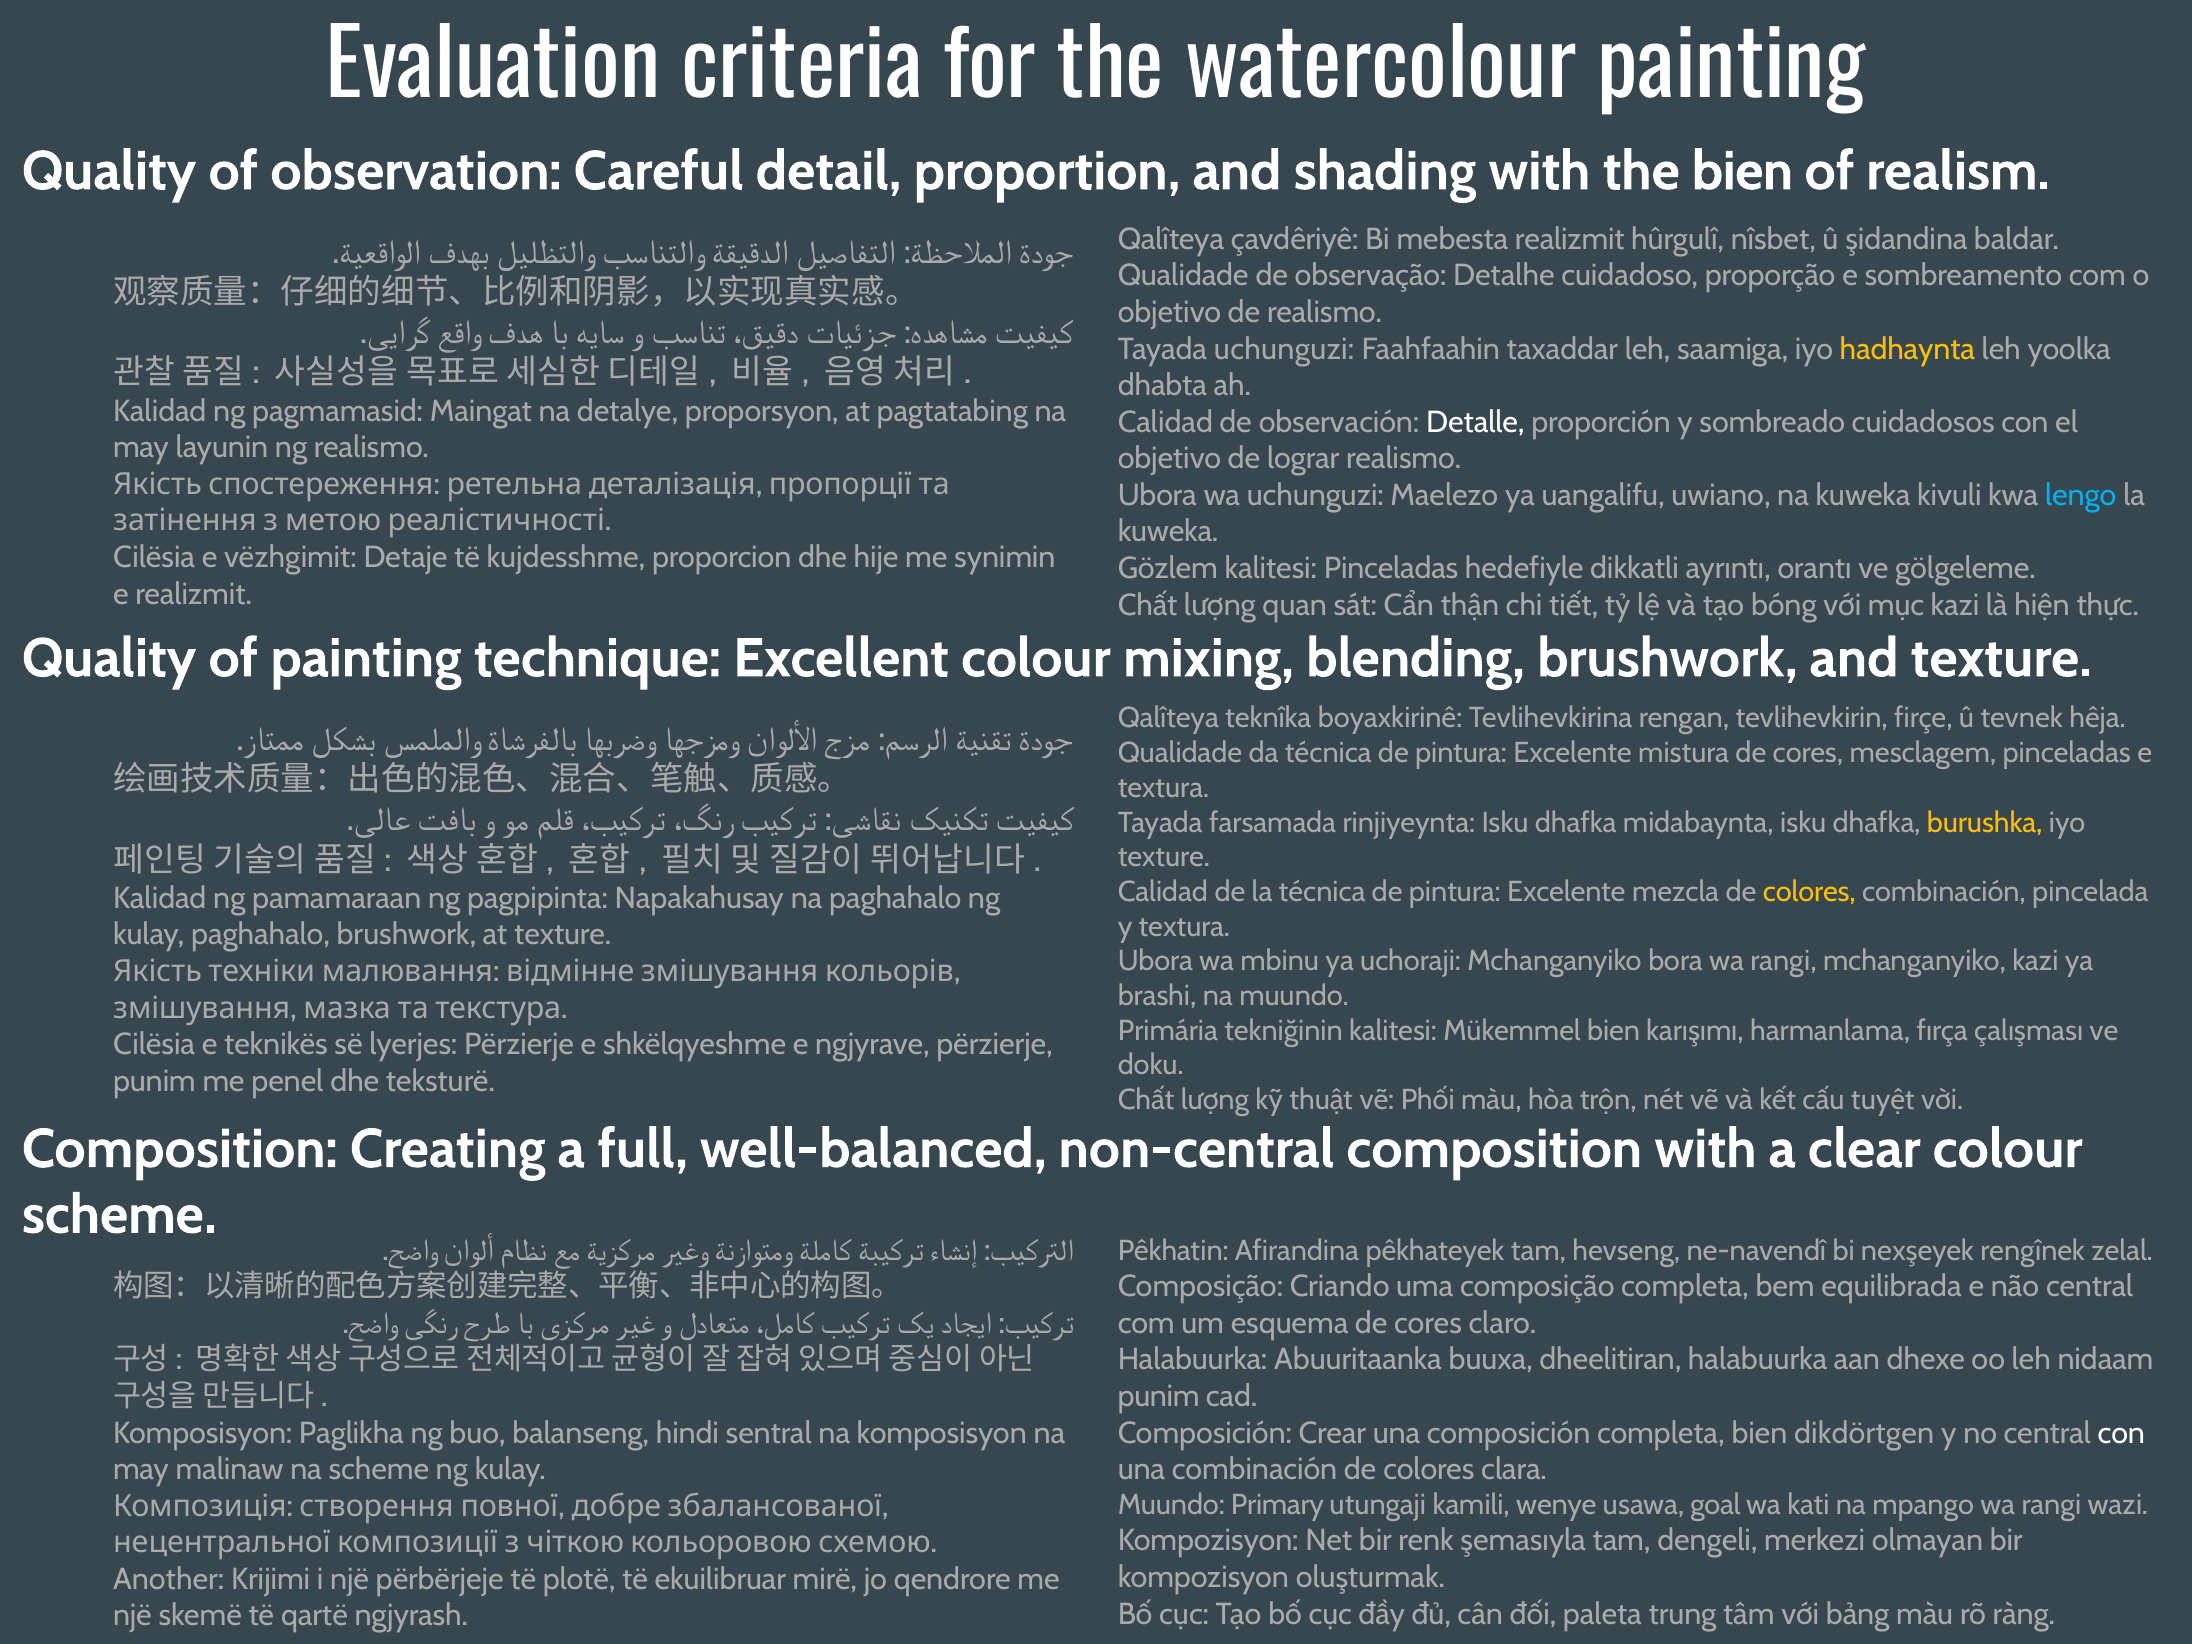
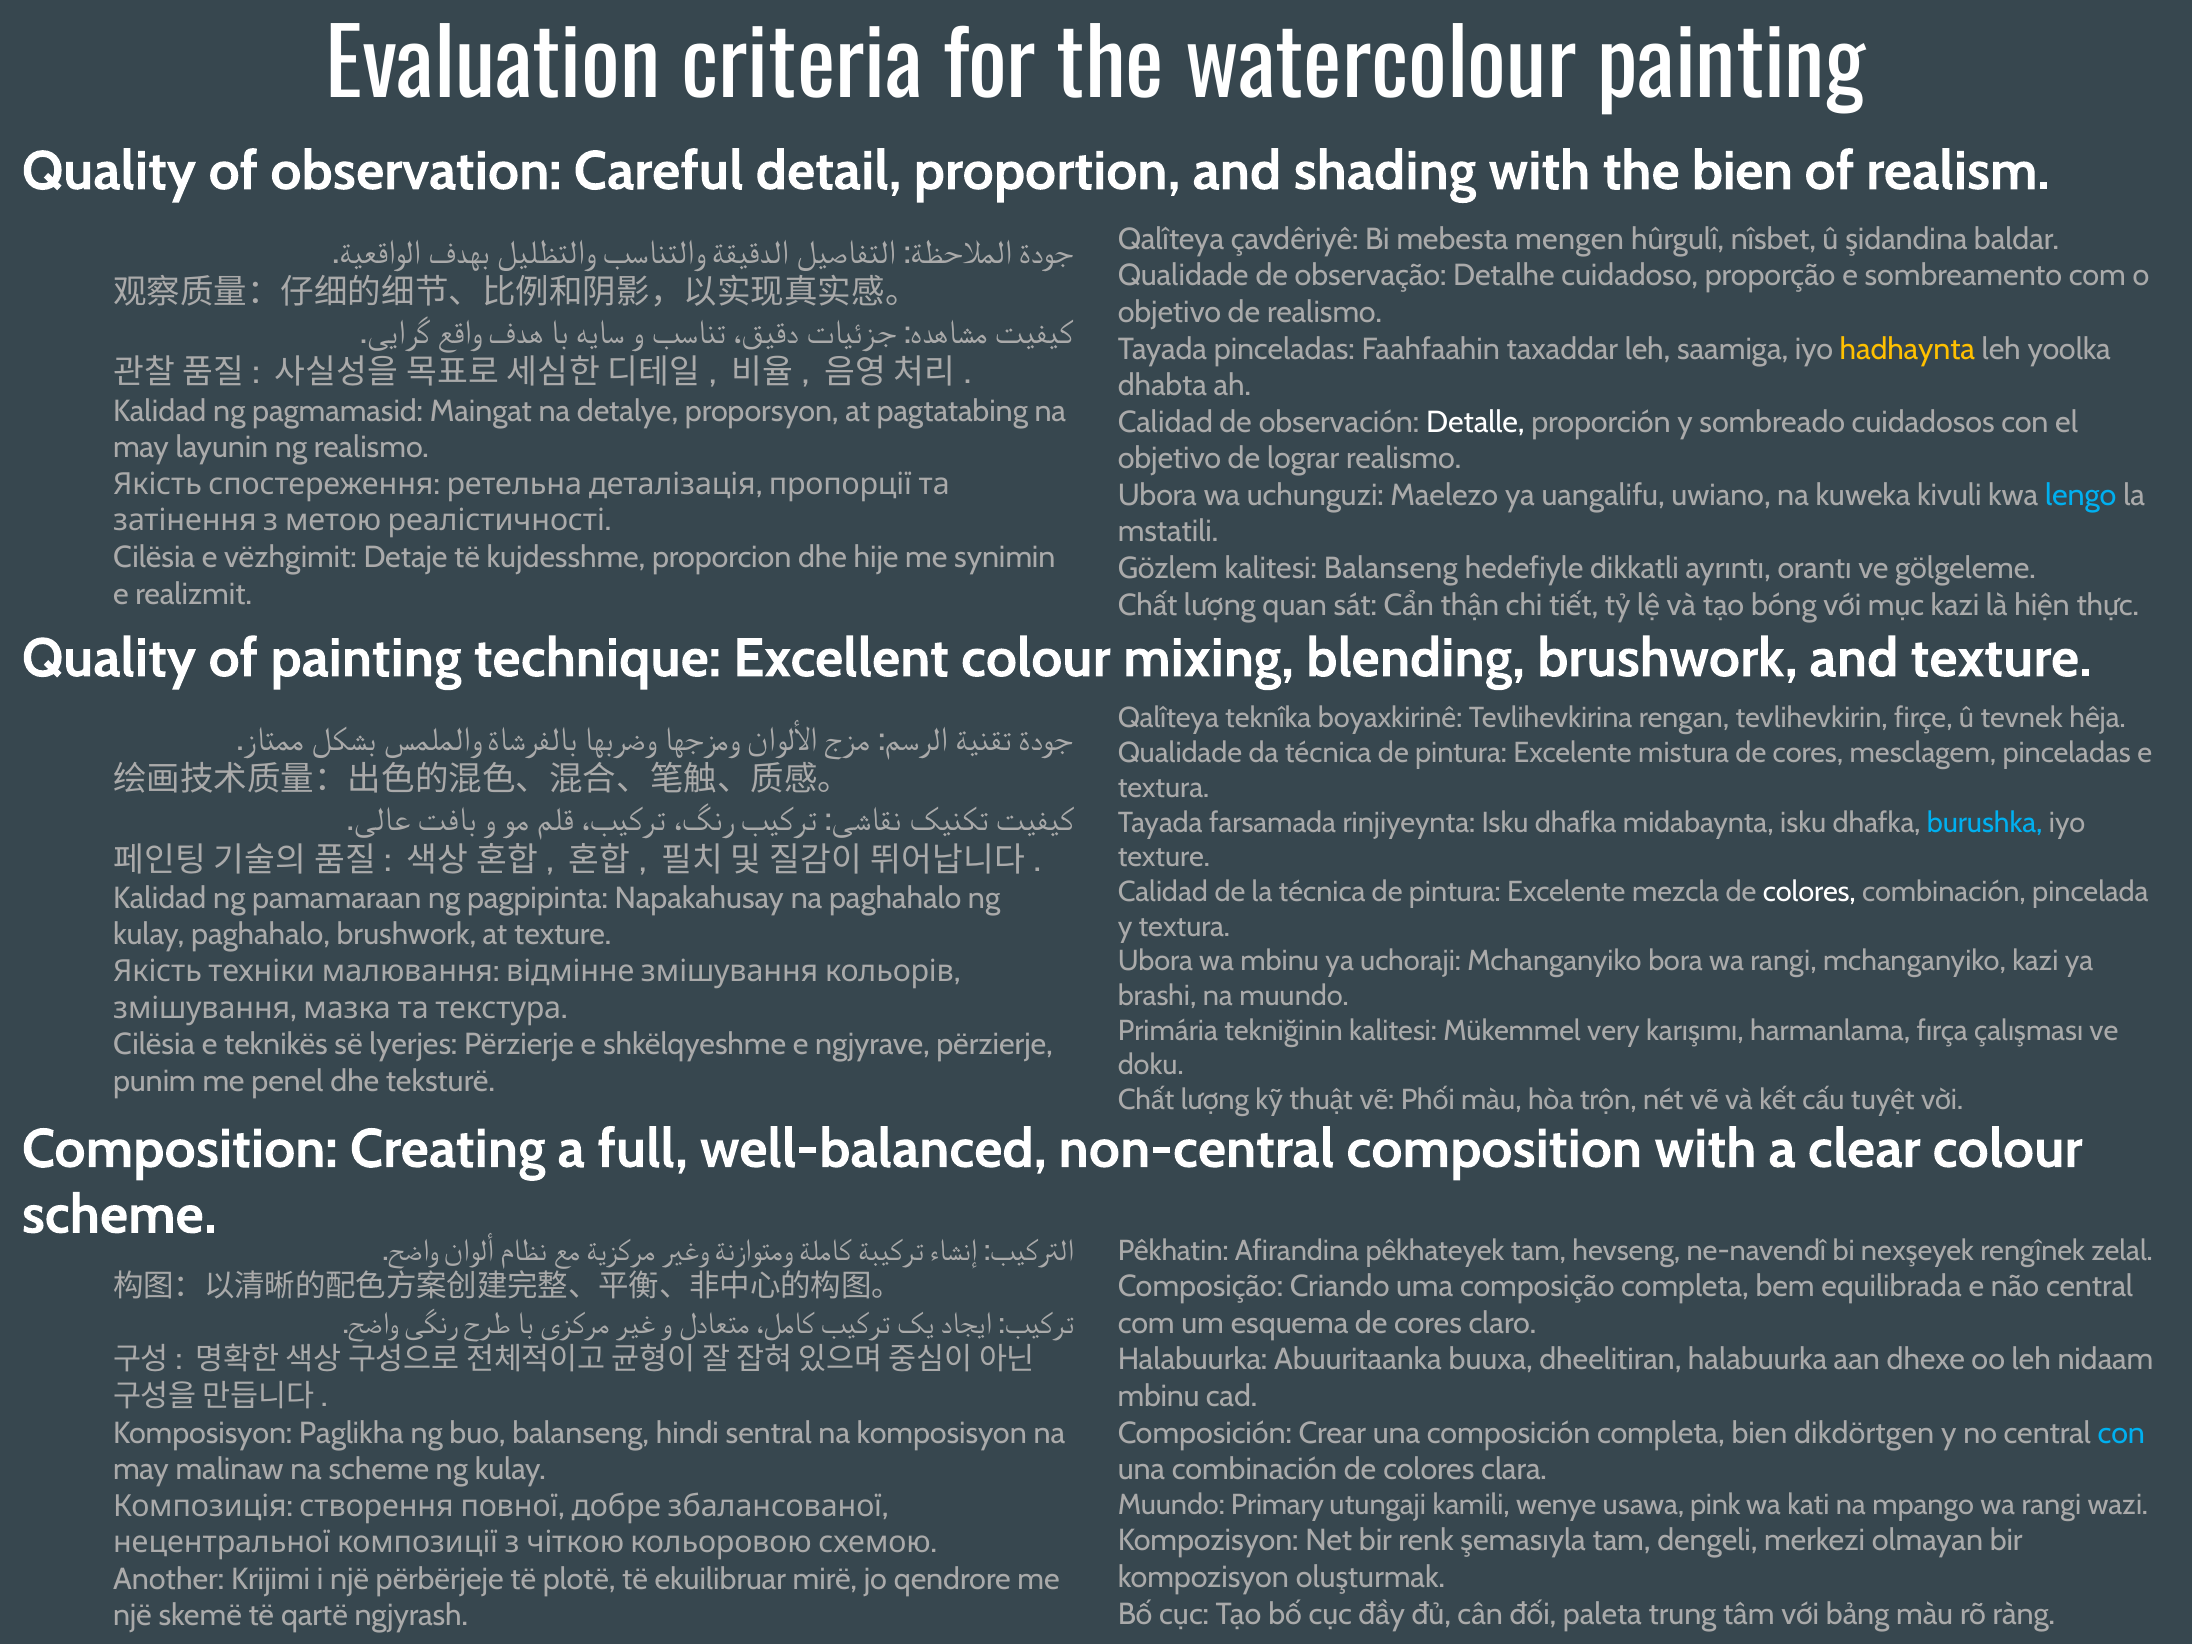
mebesta realizmit: realizmit -> mengen (1570, 239)
Tayada uchunguzi: uchunguzi -> pinceladas (1284, 349)
kuweka: kuweka -> mstatili (1168, 532)
kalitesi Pinceladas: Pinceladas -> Balanseng (1391, 568)
burushka colour: yellow -> light blue (1985, 822)
colores colour: yellow -> white (1809, 892)
Mükemmel bien: bien -> very (1613, 1031)
punim: punim -> mbinu (1159, 1396)
con colour: white -> light blue (2121, 1433)
goal: goal -> pink (1715, 1505)
